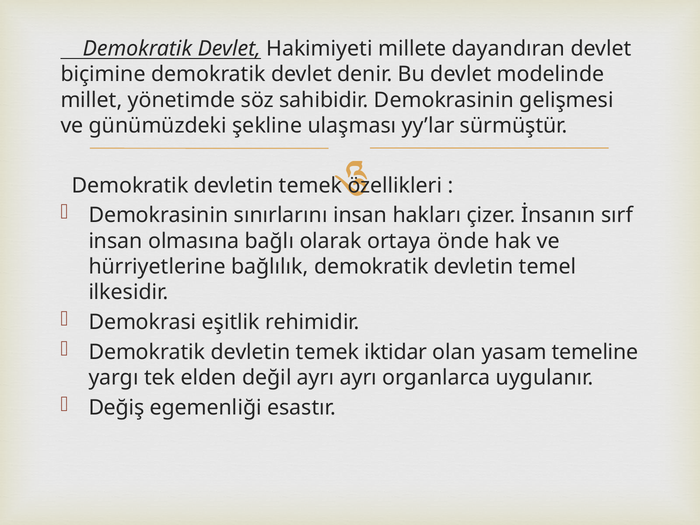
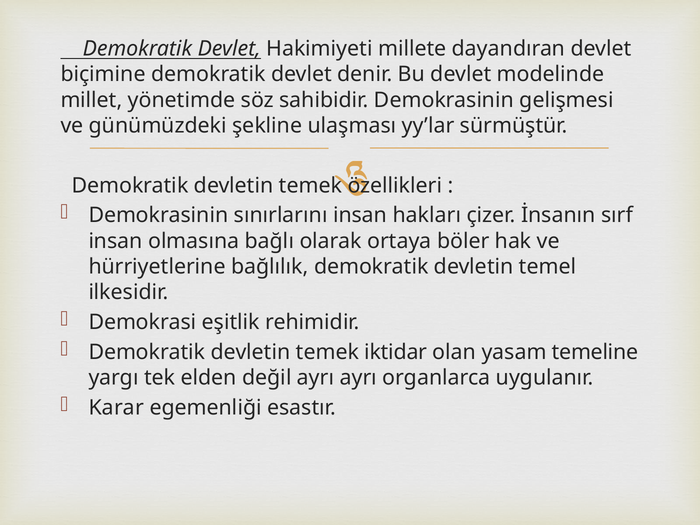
önde: önde -> böler (463, 241)
Değiş: Değiş -> Karar (116, 408)
